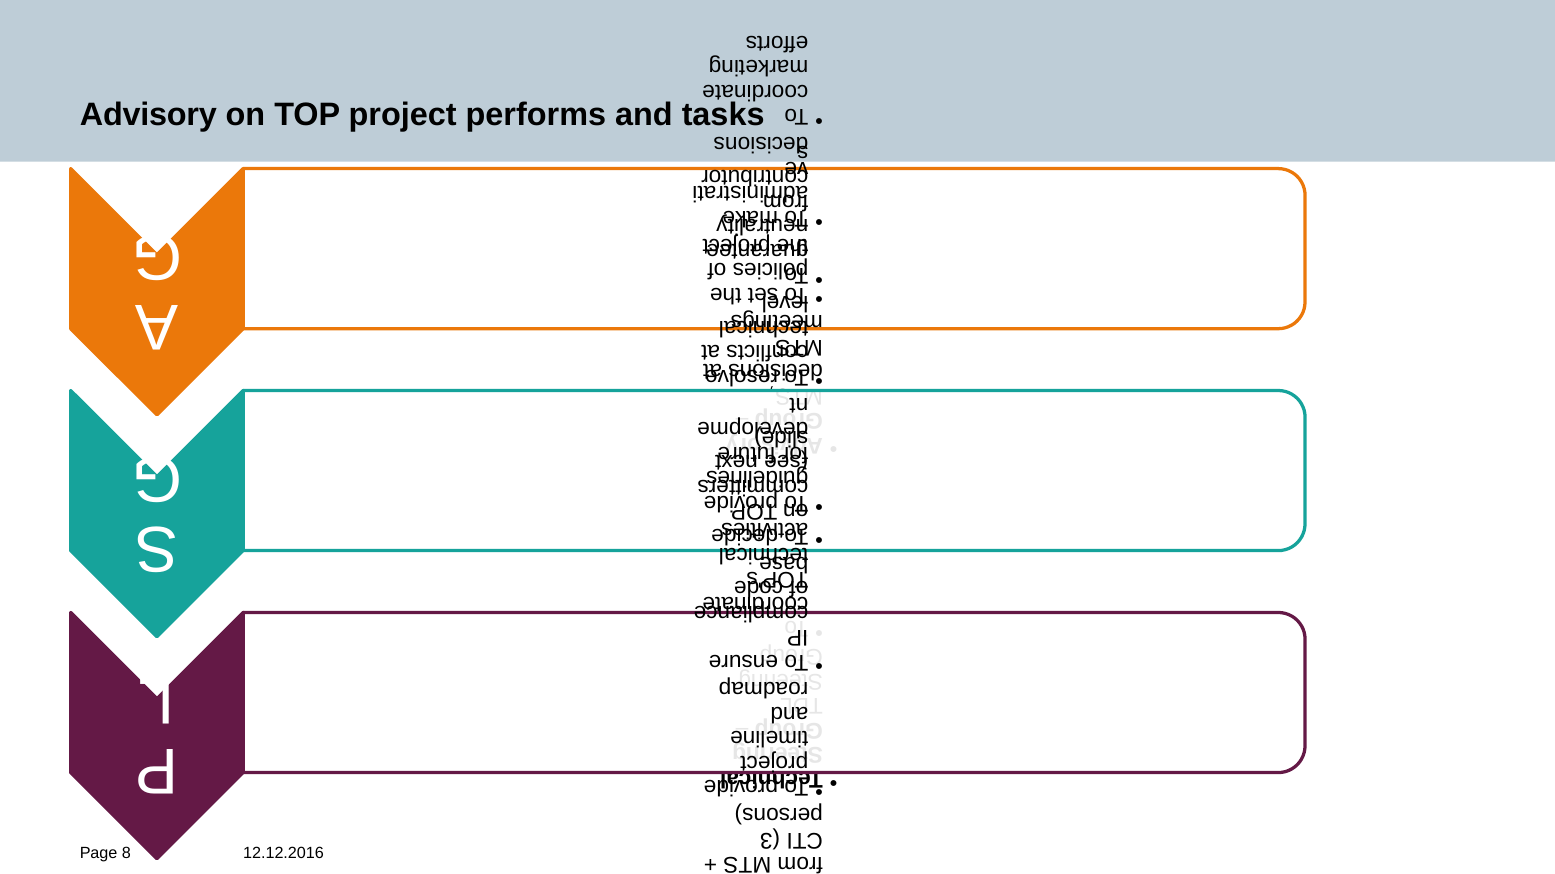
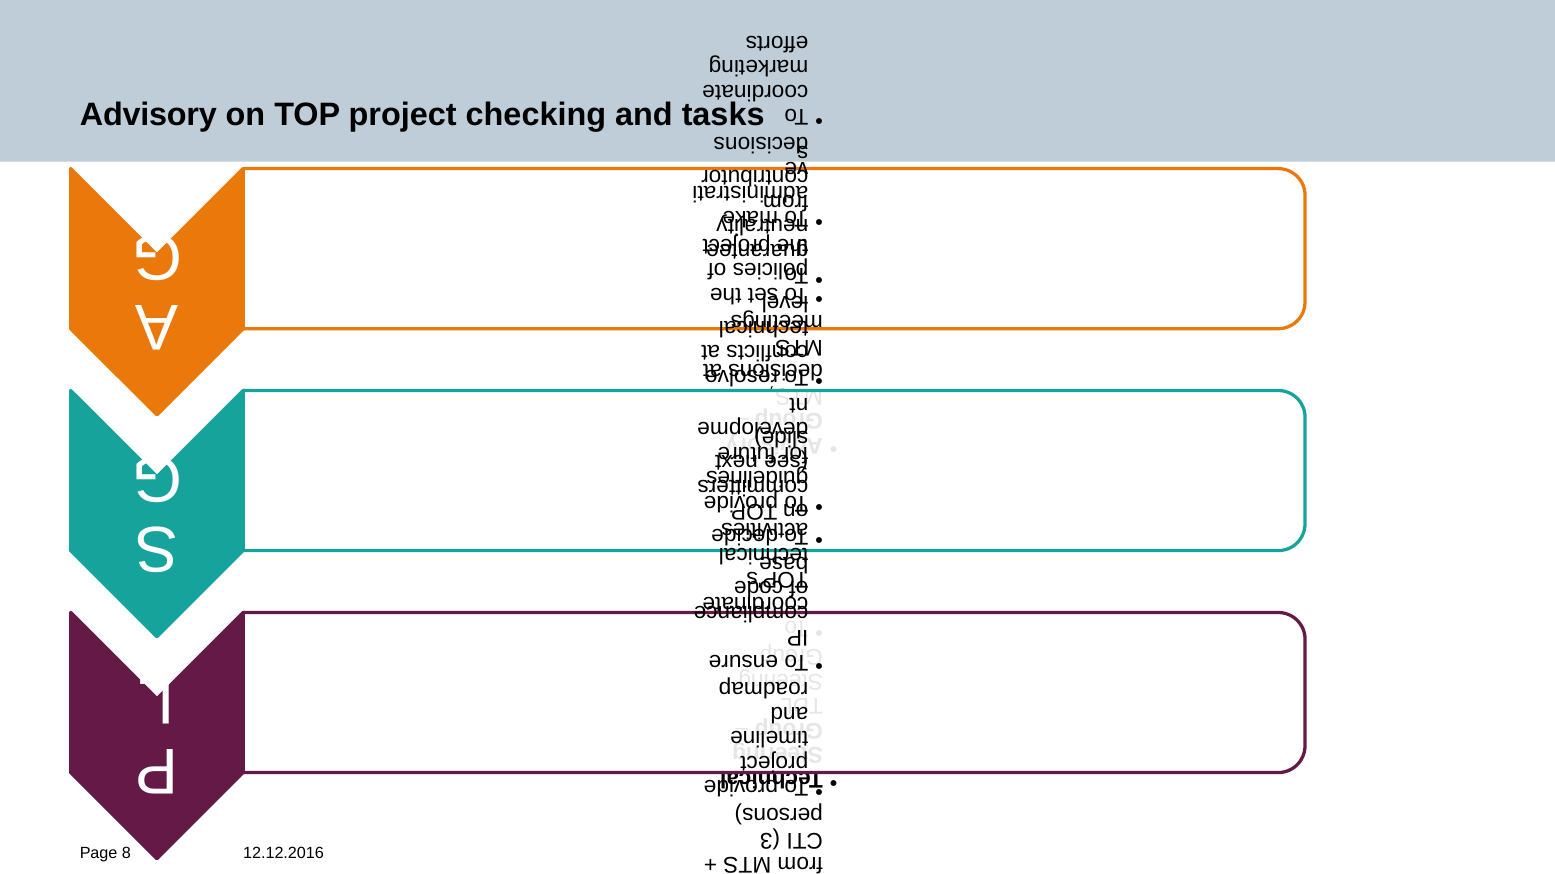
performs: performs -> checking (536, 115)
